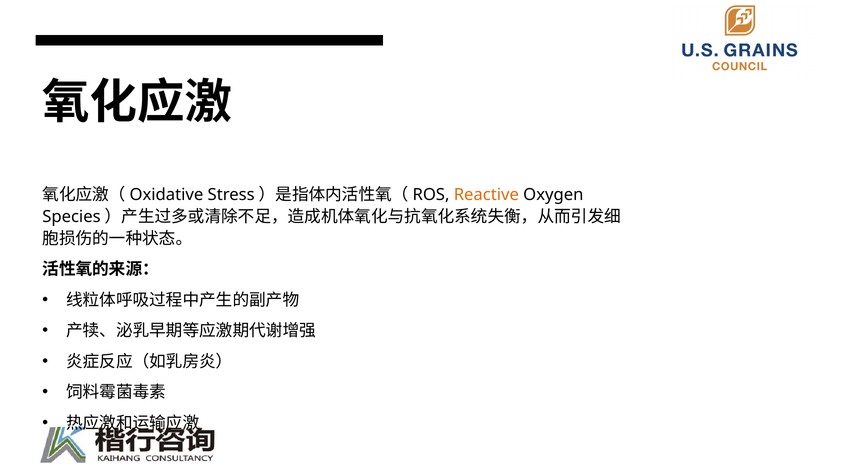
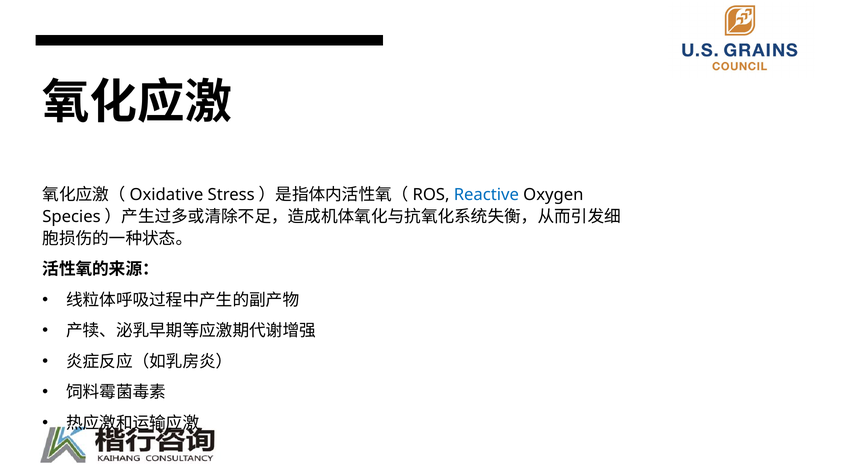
Reactive colour: orange -> blue (486, 195)
